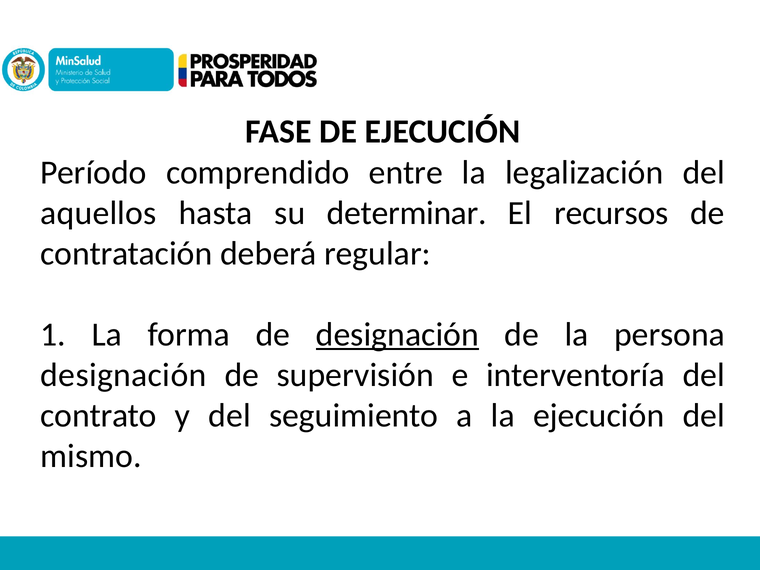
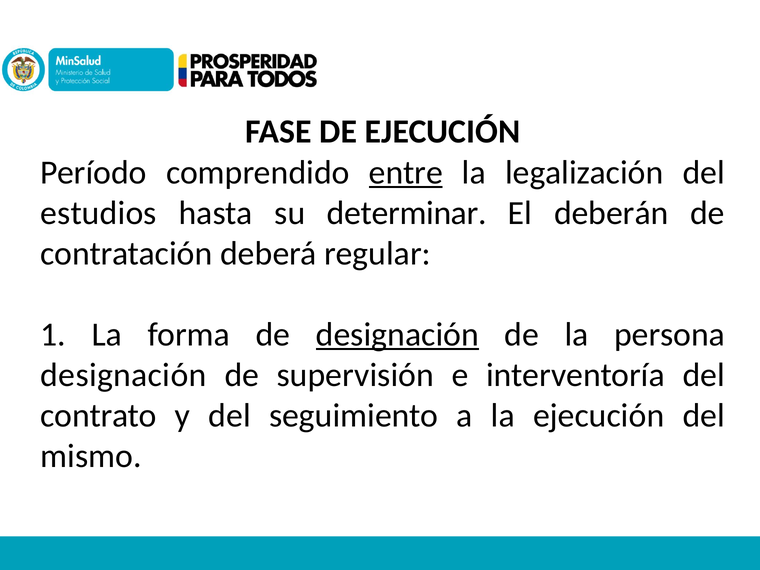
entre underline: none -> present (406, 172)
aquellos: aquellos -> estudios (98, 213)
recursos: recursos -> deberán (611, 213)
